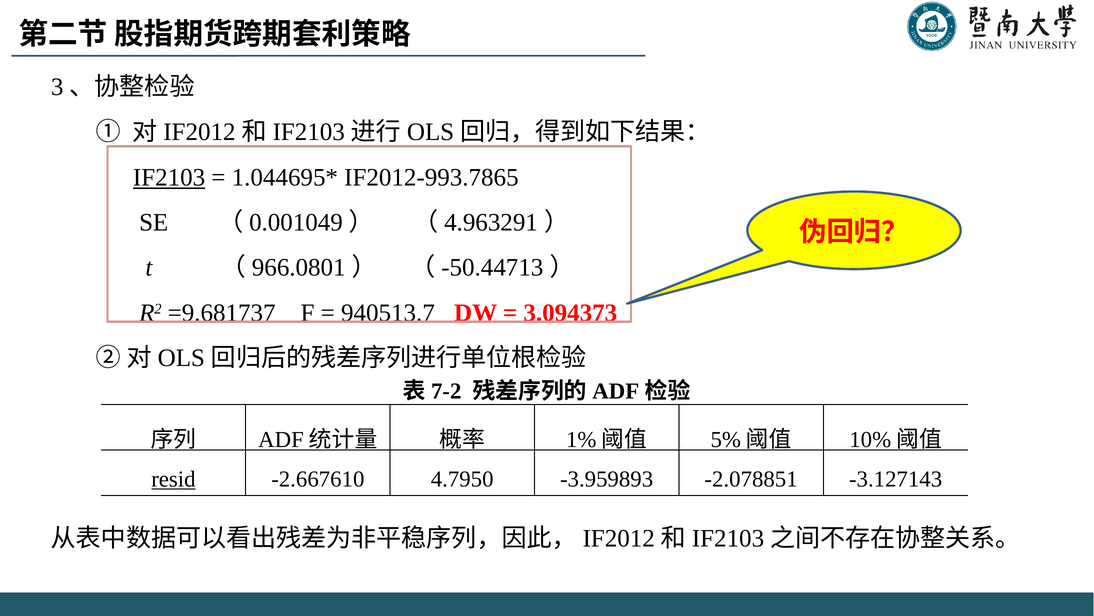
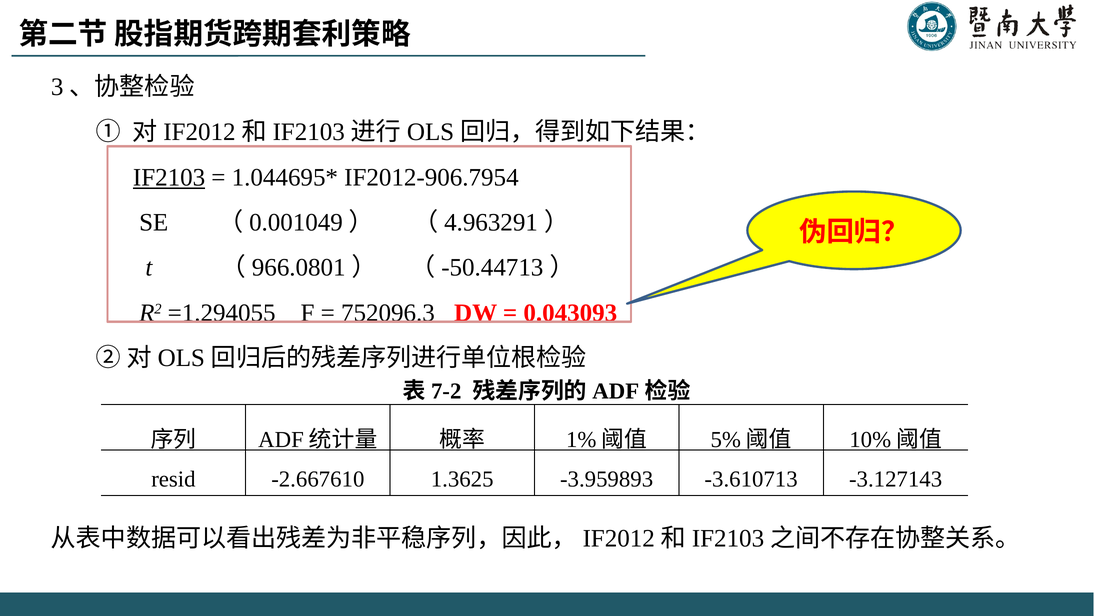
IF2012-993.7865: IF2012-993.7865 -> IF2012-906.7954 (431, 177)
=9.681737: =9.681737 -> =1.294055 (222, 313)
940513.7: 940513.7 -> 752096.3 (388, 313)
3.094373: 3.094373 -> 0.043093 (570, 313)
resid underline: present -> none (173, 479)
4.7950: 4.7950 -> 1.3625 (462, 479)
-2.078851: -2.078851 -> -3.610713 (751, 479)
